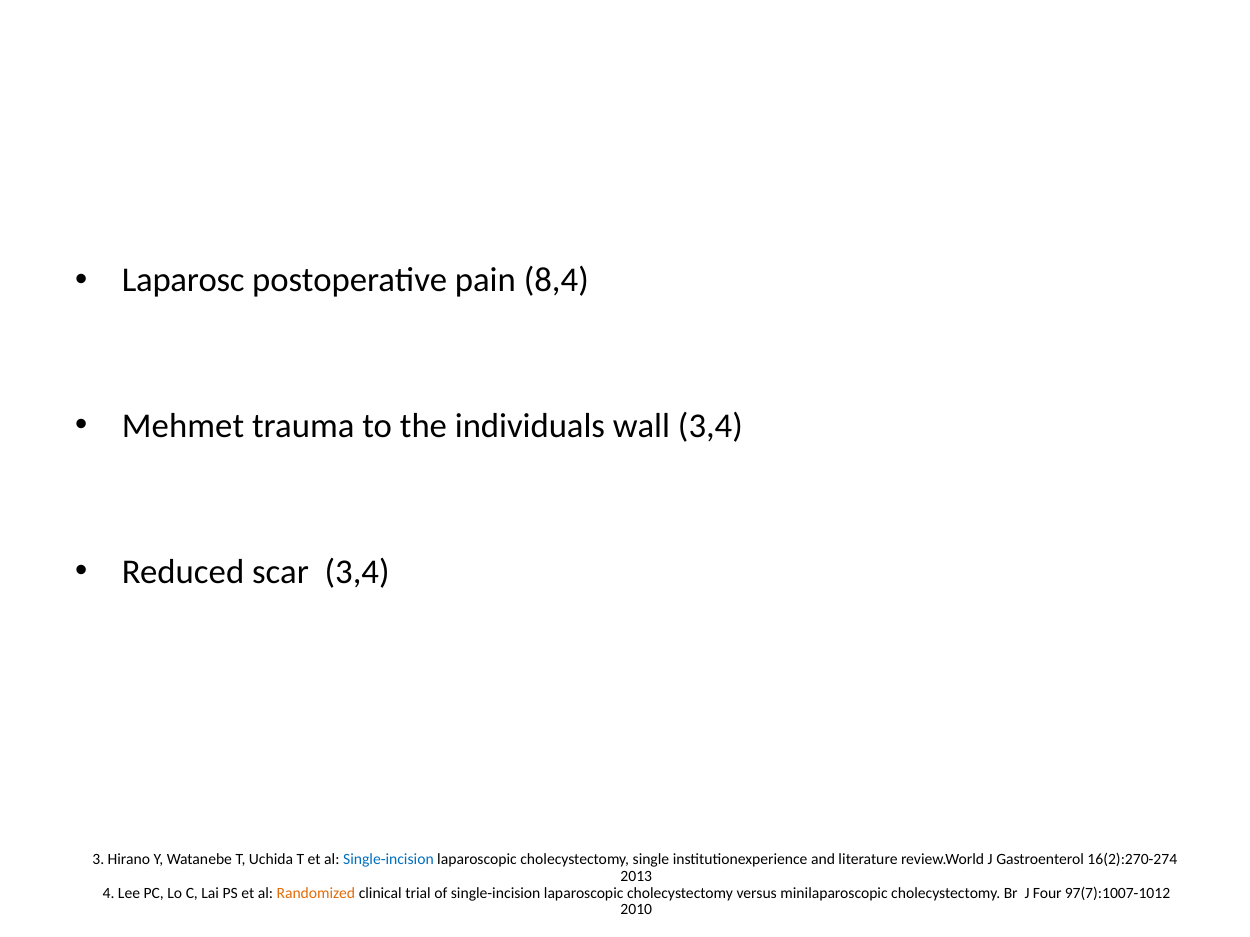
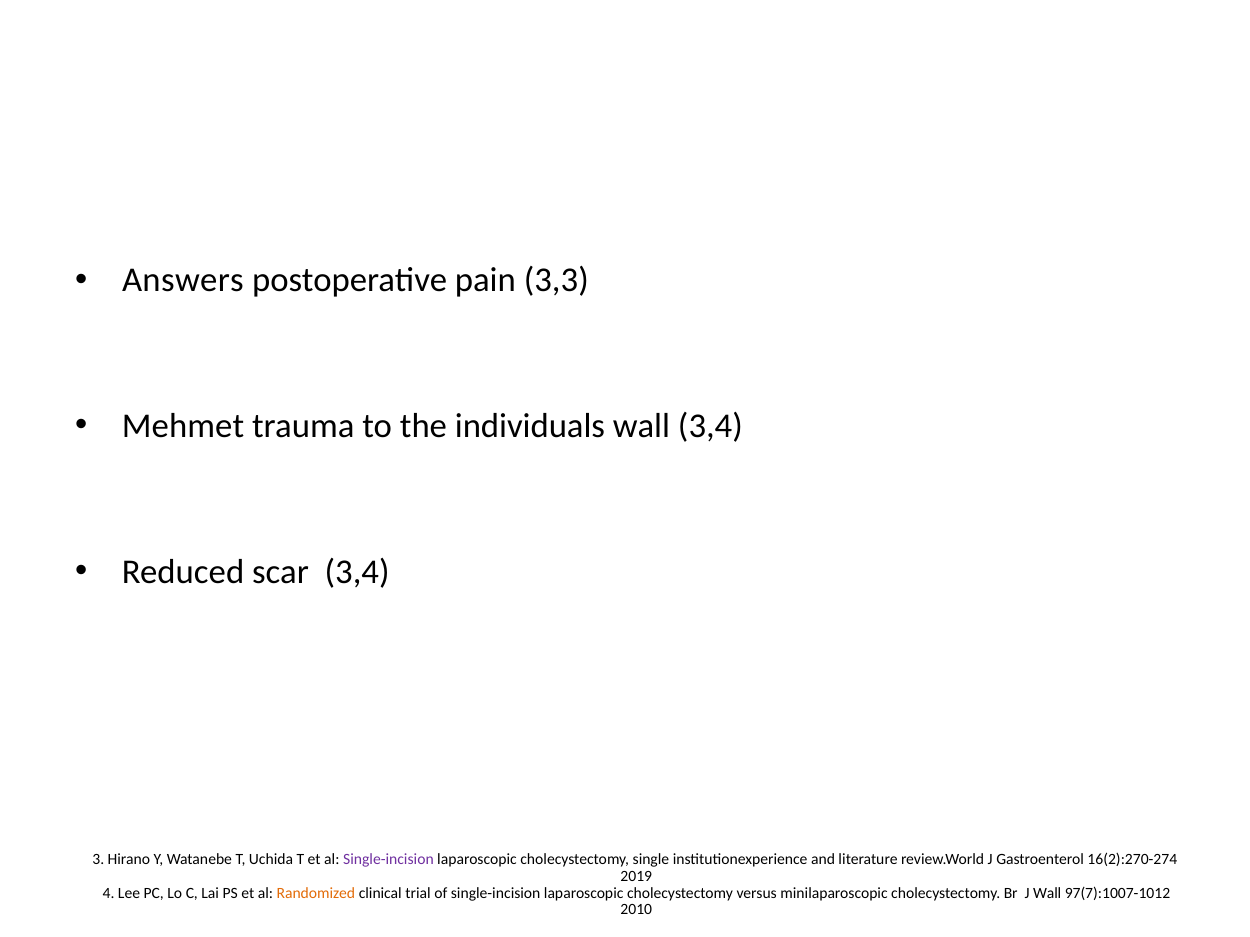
Laparosc: Laparosc -> Answers (183, 281)
8,4: 8,4 -> 3,3 (556, 281)
Single-incision colour: blue -> purple (388, 860)
2013: 2013 -> 2019 (636, 876)
J Four: Four -> Wall (1047, 893)
